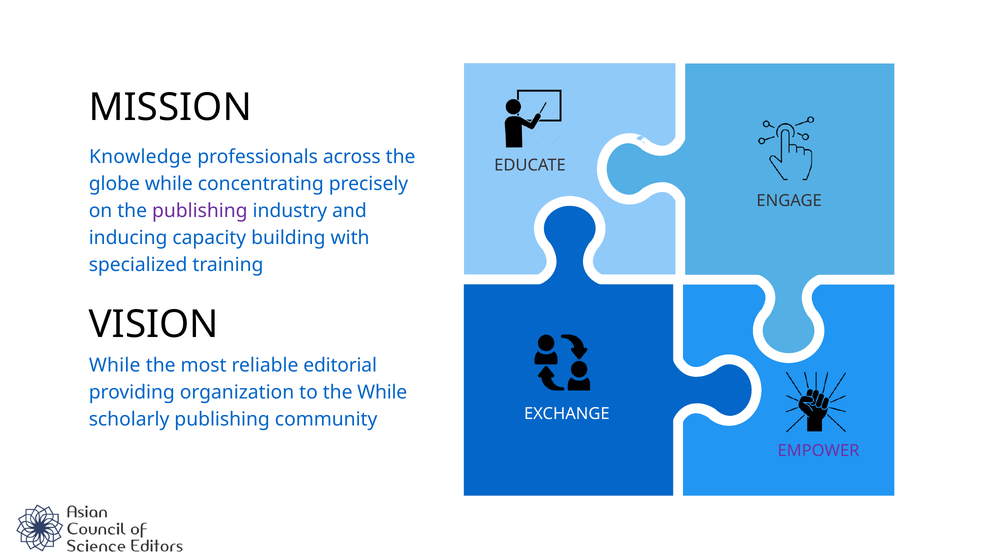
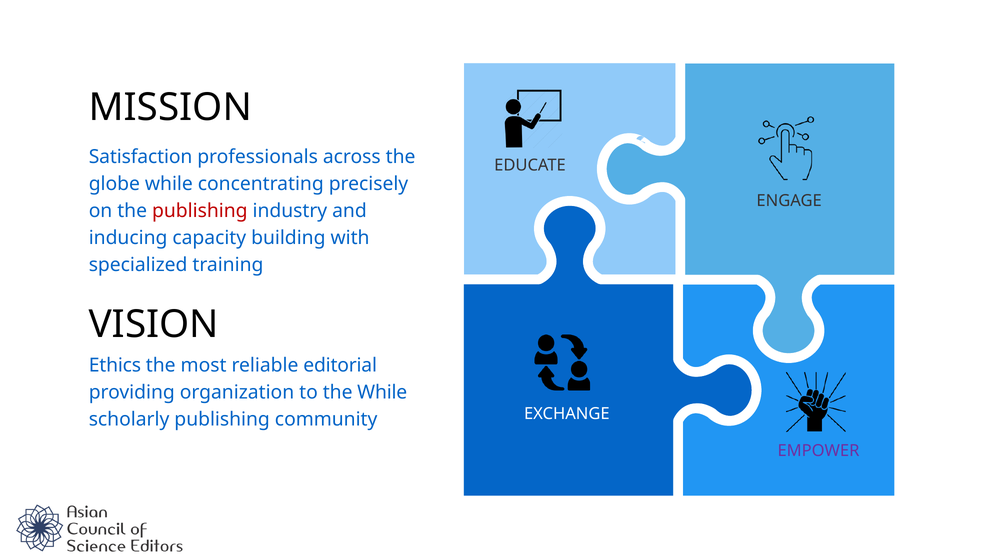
Knowledge: Knowledge -> Satisfaction (141, 157)
publishing colour: purple -> red (200, 211)
While: While -> Ethics (115, 365)
